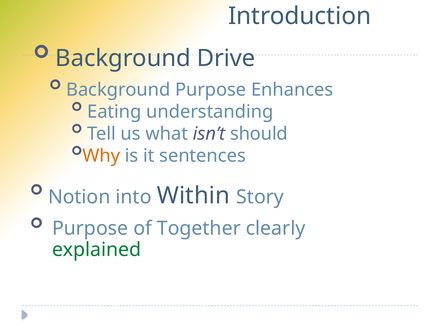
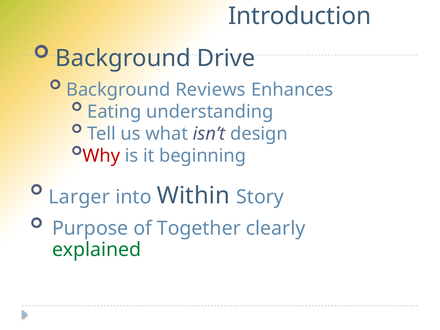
Background Purpose: Purpose -> Reviews (211, 90)
should: should -> design (259, 134)
Why colour: orange -> red (101, 156)
sentences: sentences -> beginning (203, 156)
Notion: Notion -> Larger (79, 197)
